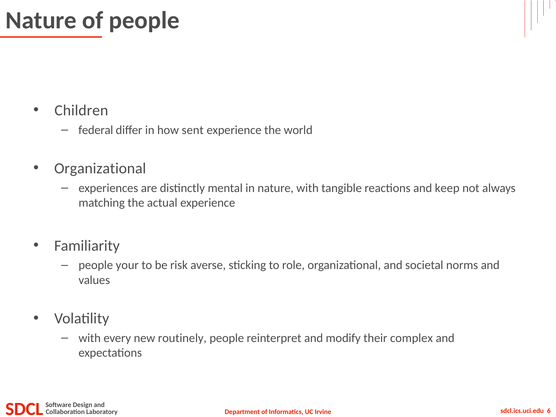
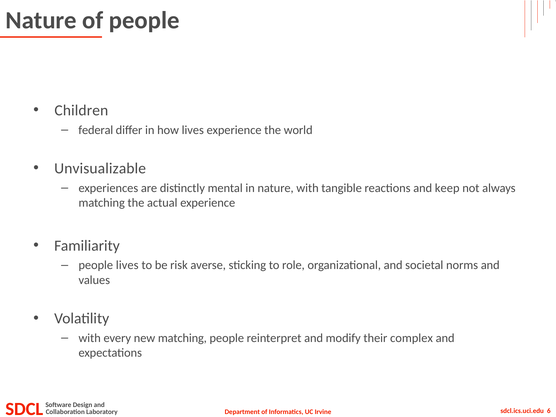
how sent: sent -> lives (193, 130)
Organizational: Organizational -> Unvisualizable (100, 168)
people your: your -> lives (127, 265)
new routinely: routinely -> matching (182, 338)
